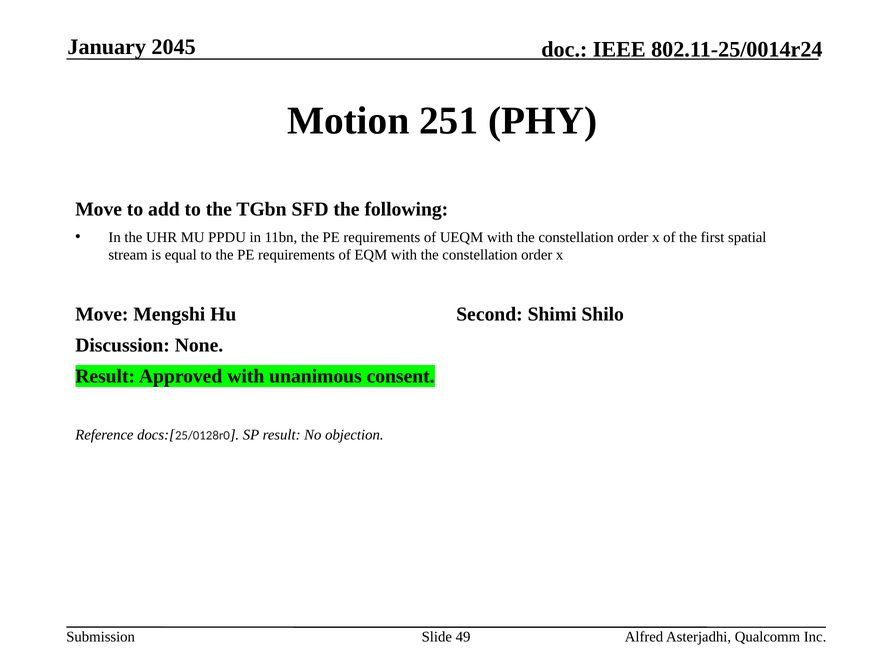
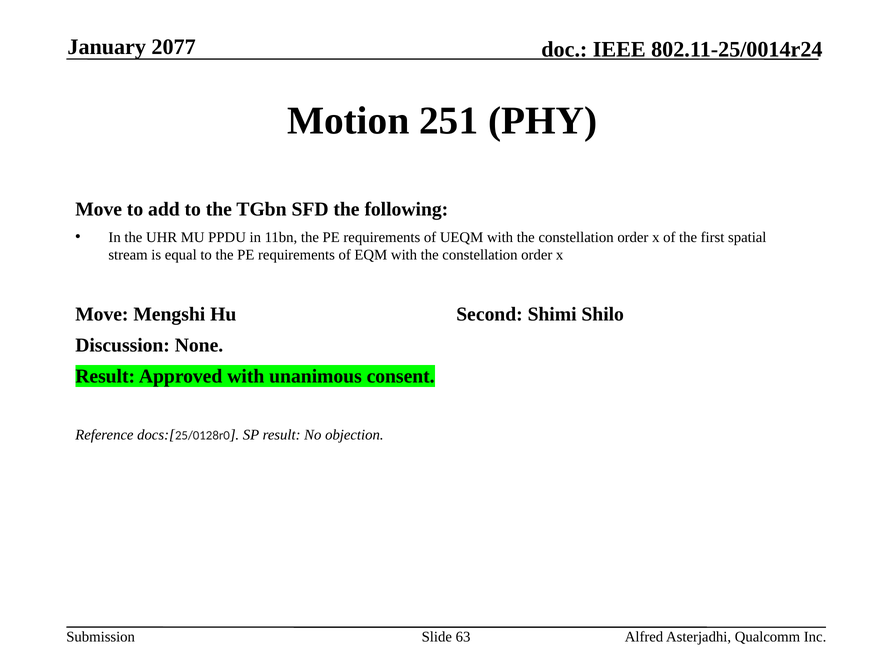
2045: 2045 -> 2077 (174, 47)
49: 49 -> 63 (463, 637)
